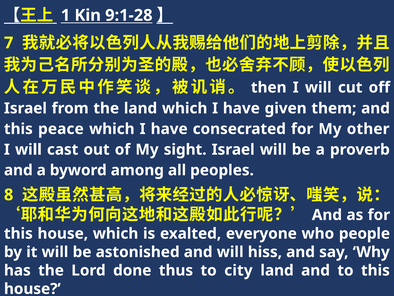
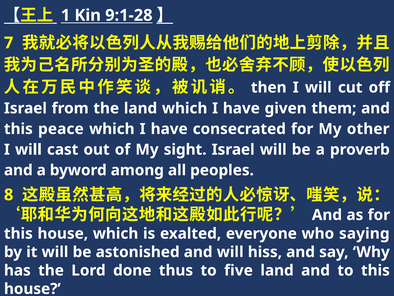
people: people -> saying (364, 233)
city: city -> five (238, 270)
